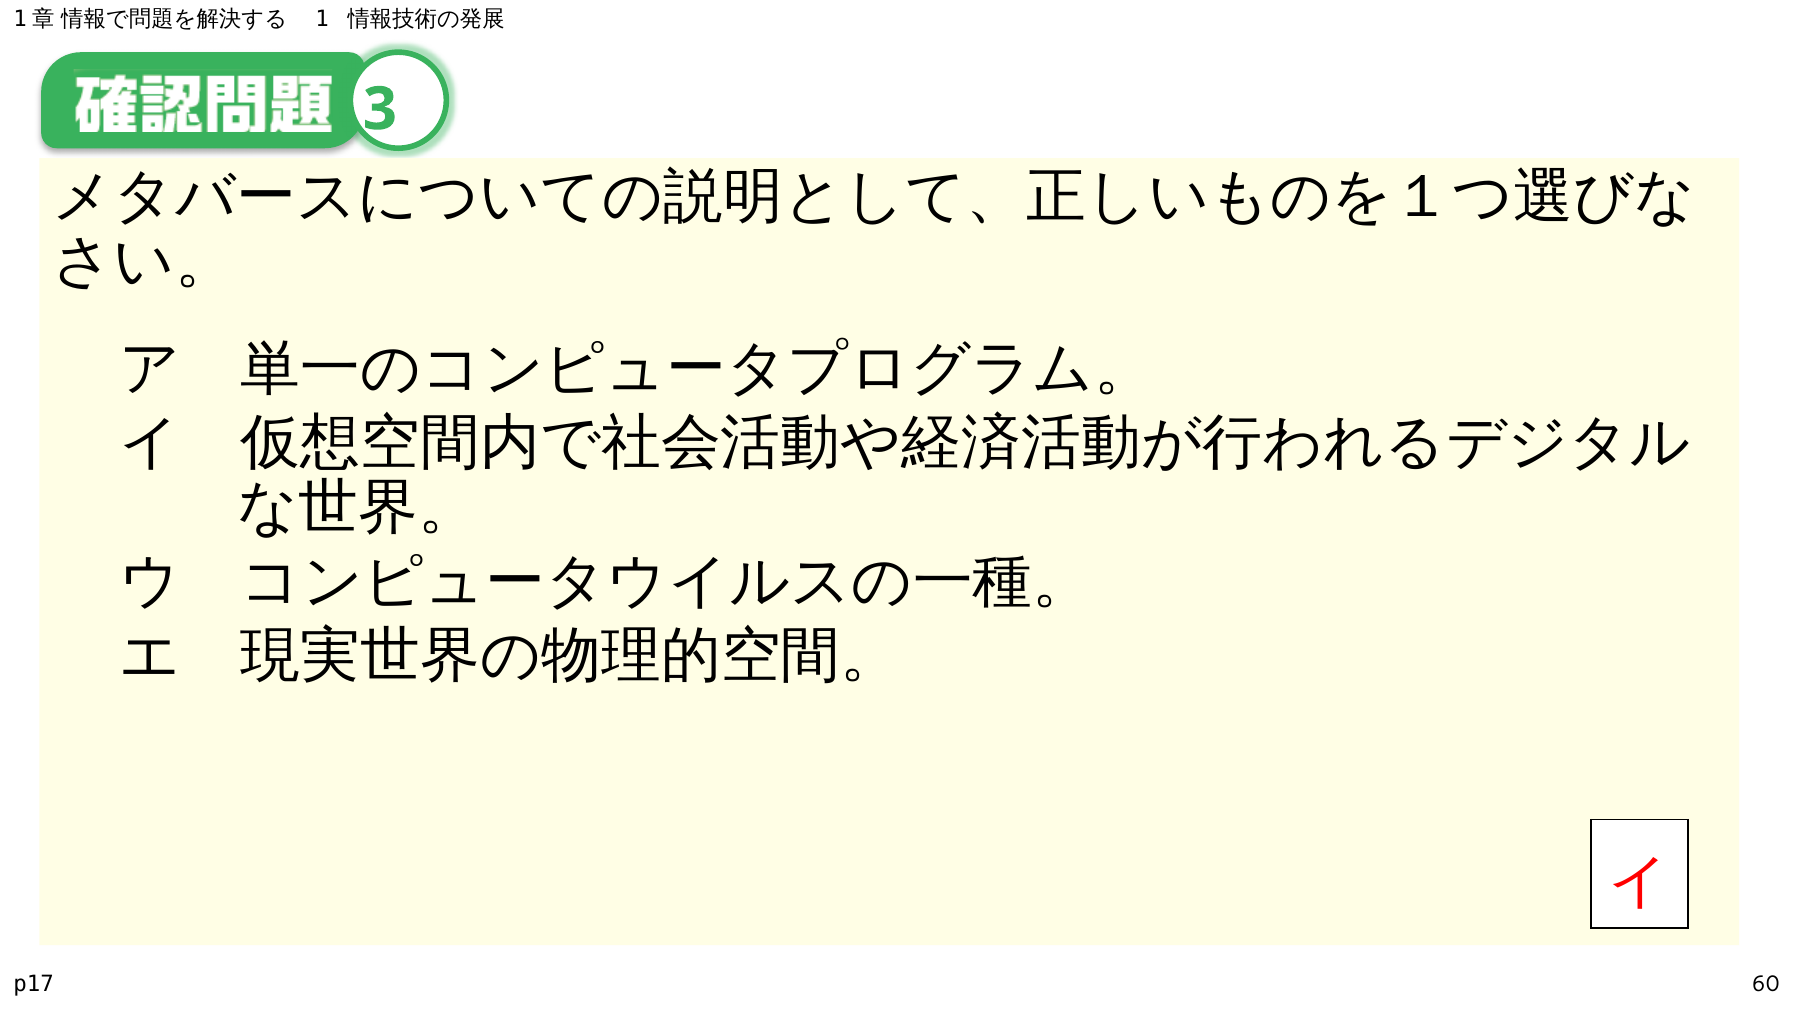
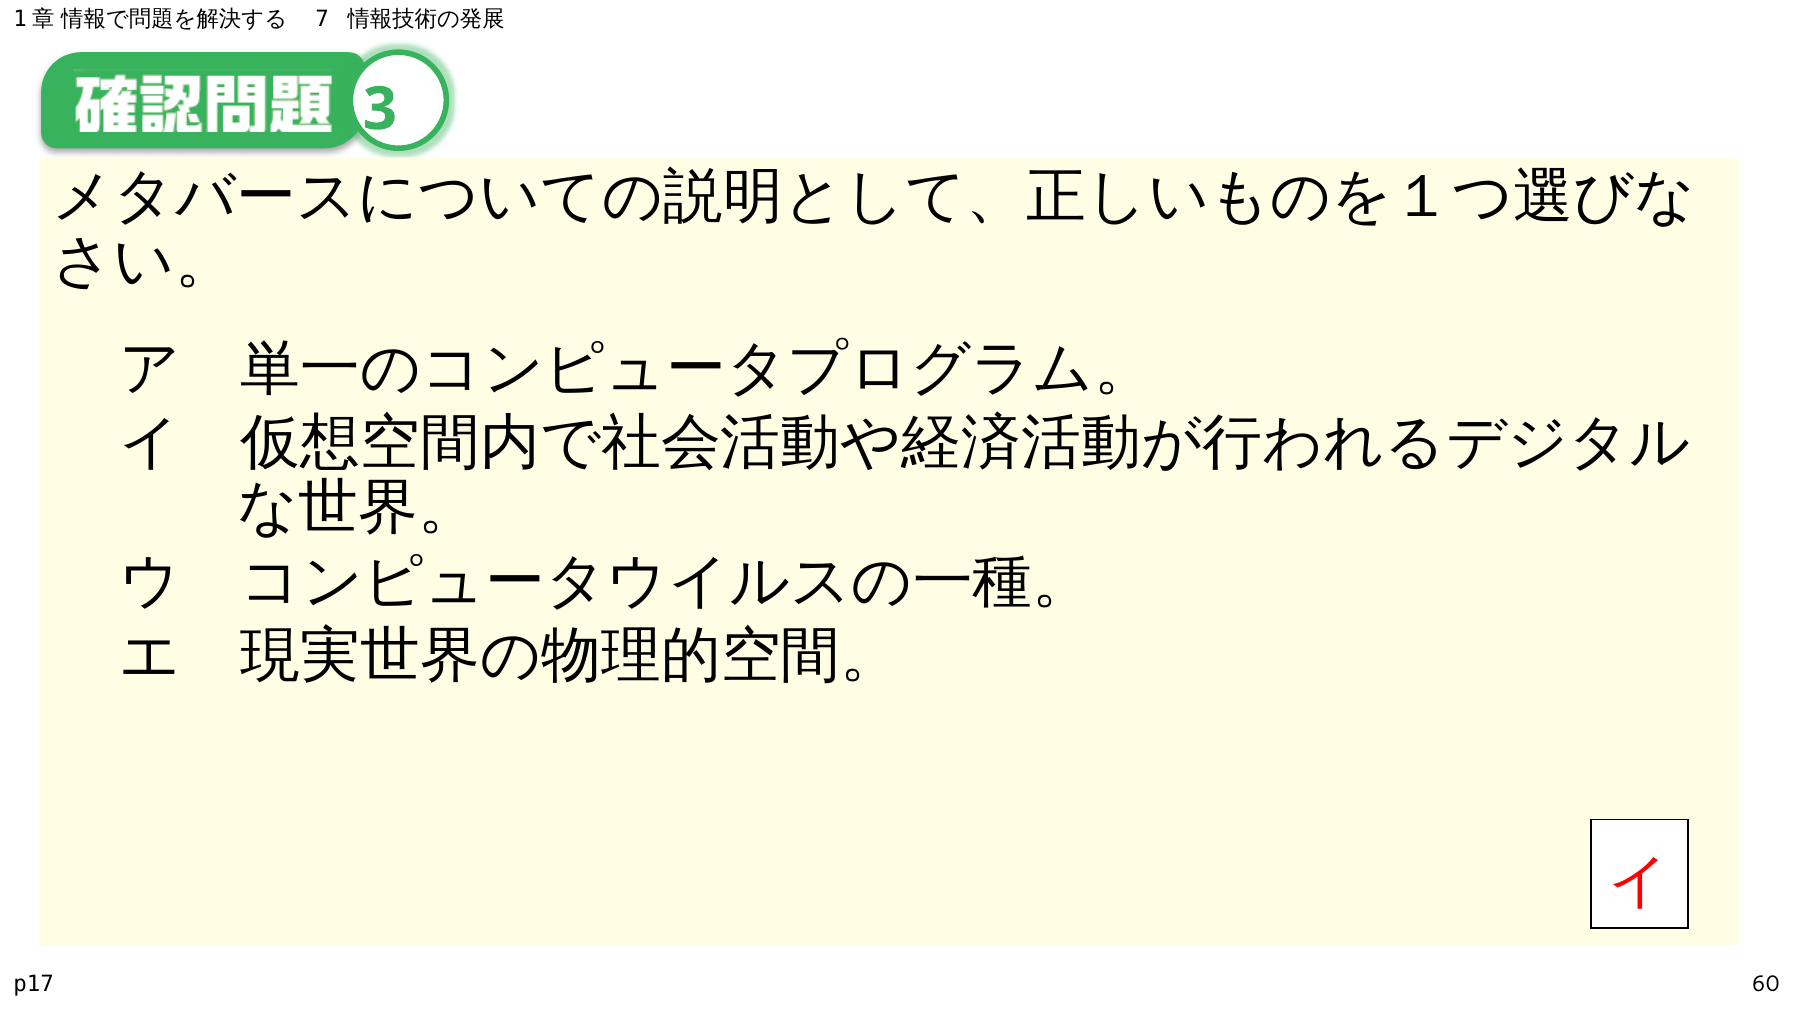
1: 1 -> 7 (322, 19)
